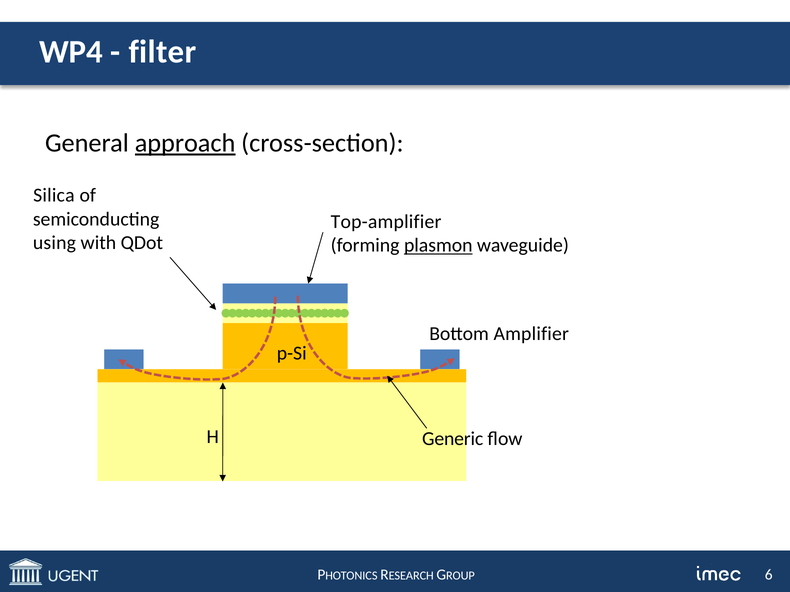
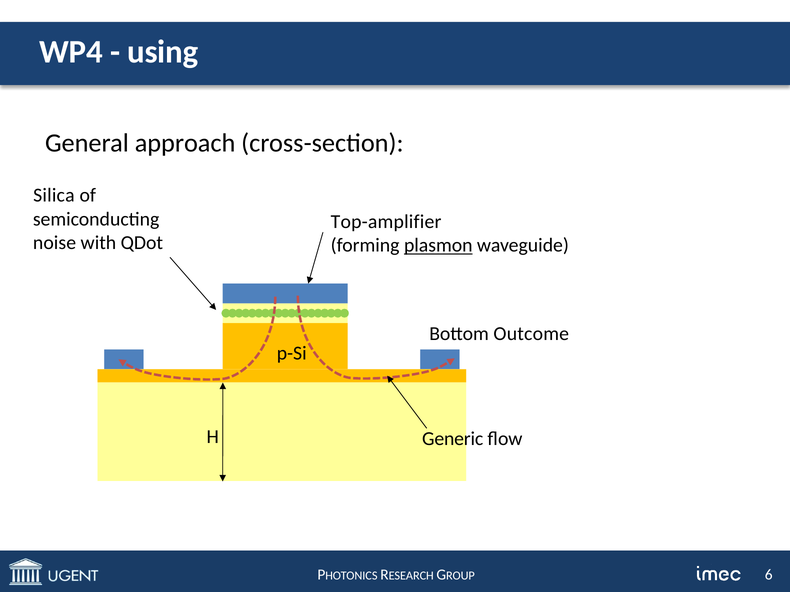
filter: filter -> using (163, 52)
approach underline: present -> none (185, 143)
using: using -> noise (55, 243)
Amplifier: Amplifier -> Outcome (531, 334)
